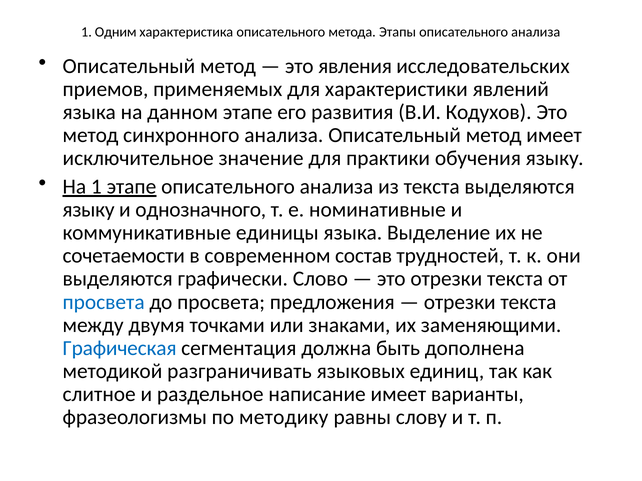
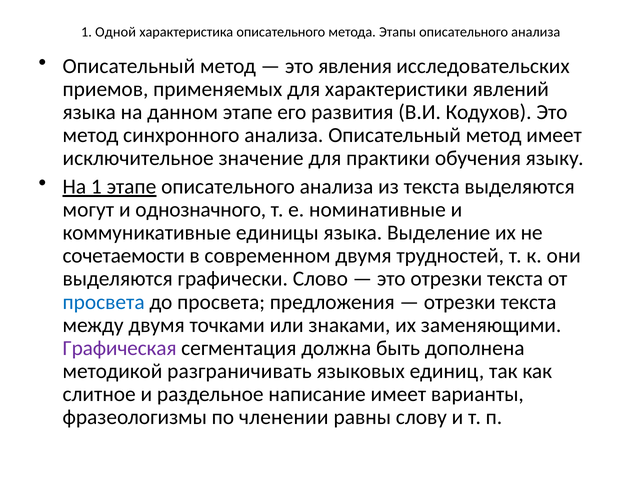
Одним: Одним -> Одной (116, 32)
языку: языку -> могут (88, 210)
современном состав: состав -> двумя (364, 256)
Графическая colour: blue -> purple (120, 349)
методику: методику -> членении (284, 418)
